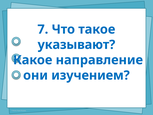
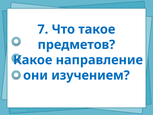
указывают: указывают -> предметов (76, 45)
